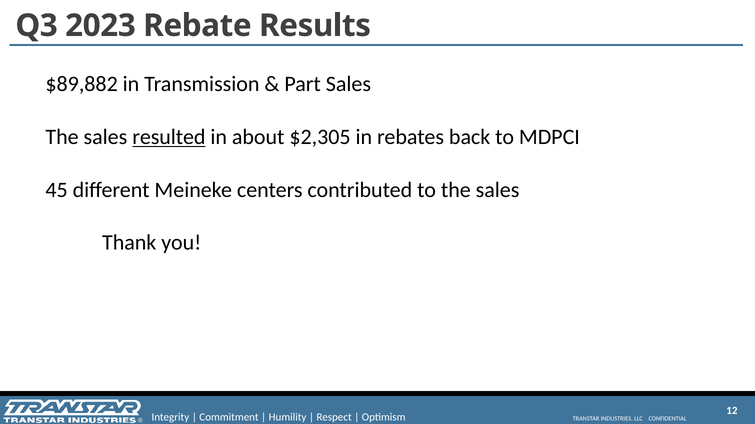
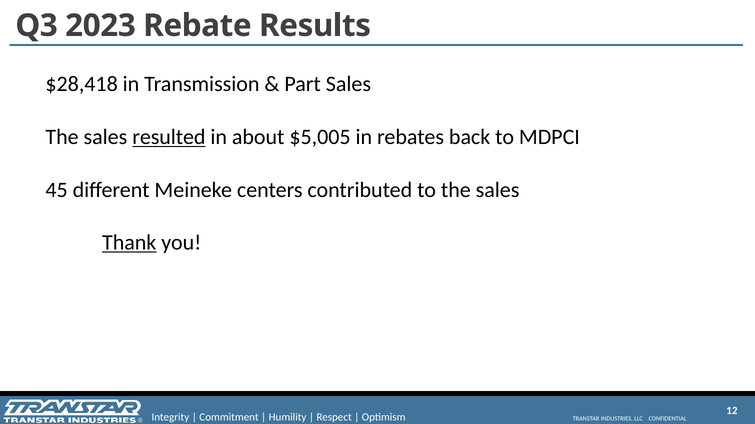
$89,882: $89,882 -> $28,418 (82, 84)
$2,305: $2,305 -> $5,005 (320, 137)
Thank underline: none -> present (129, 243)
